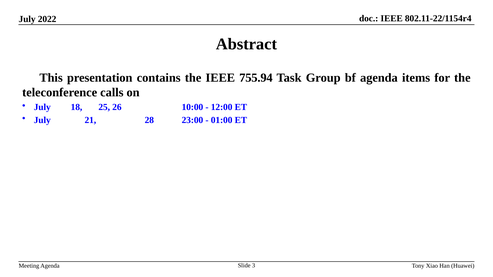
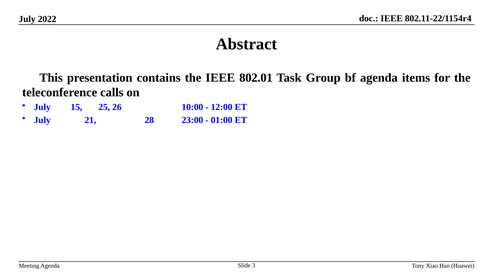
755.94: 755.94 -> 802.01 (256, 78)
18: 18 -> 15 (77, 107)
